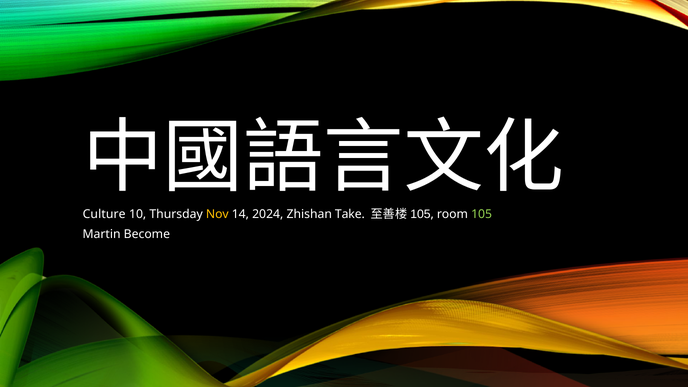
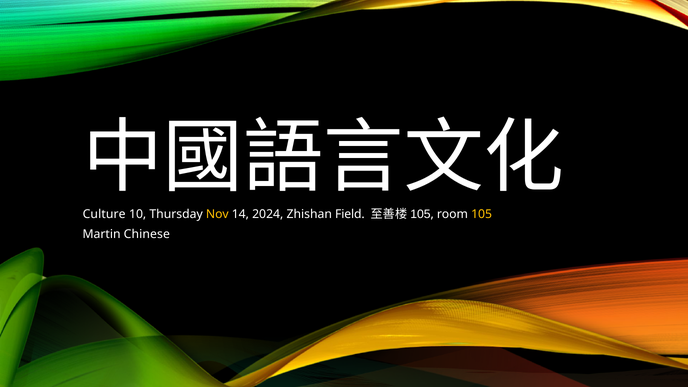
Take: Take -> Field (350, 214)
105 colour: light green -> yellow (482, 214)
Become: Become -> Chinese (147, 234)
